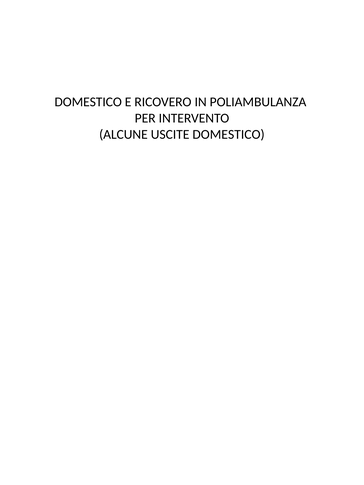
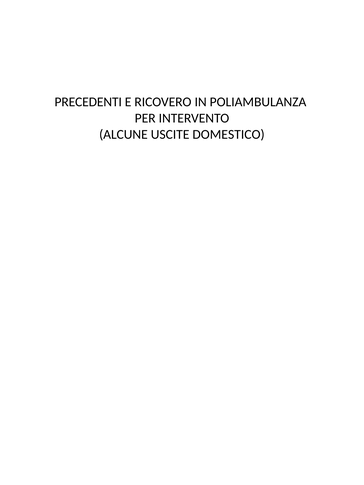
DOMESTICO: DOMESTICO -> PRECEDENTI (88, 102)
